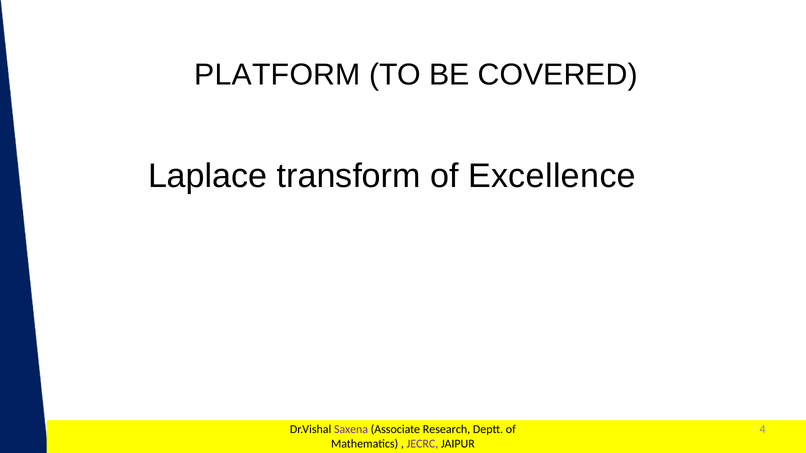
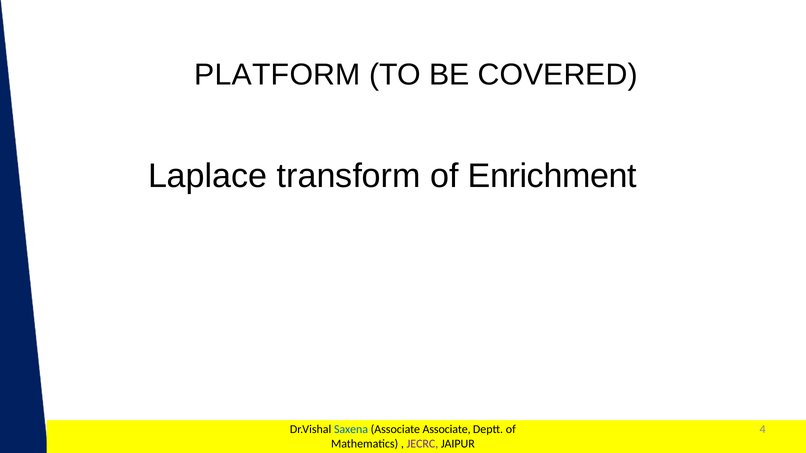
Excellence: Excellence -> Enrichment (552, 176)
Saxena colour: purple -> blue (351, 429)
Associate Research: Research -> Associate (447, 429)
